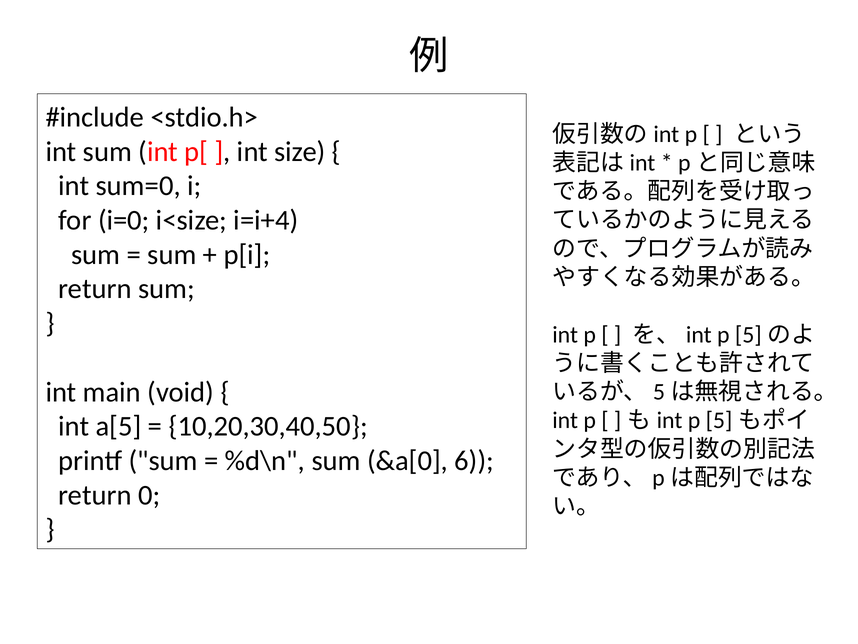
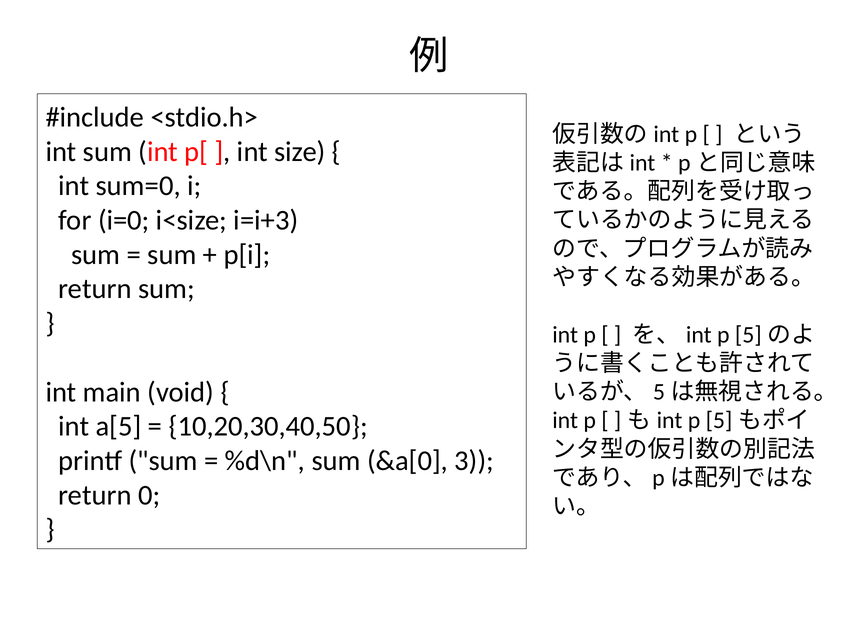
i=i+4: i=i+4 -> i=i+3 (266, 220)
6: 6 -> 3 (474, 460)
